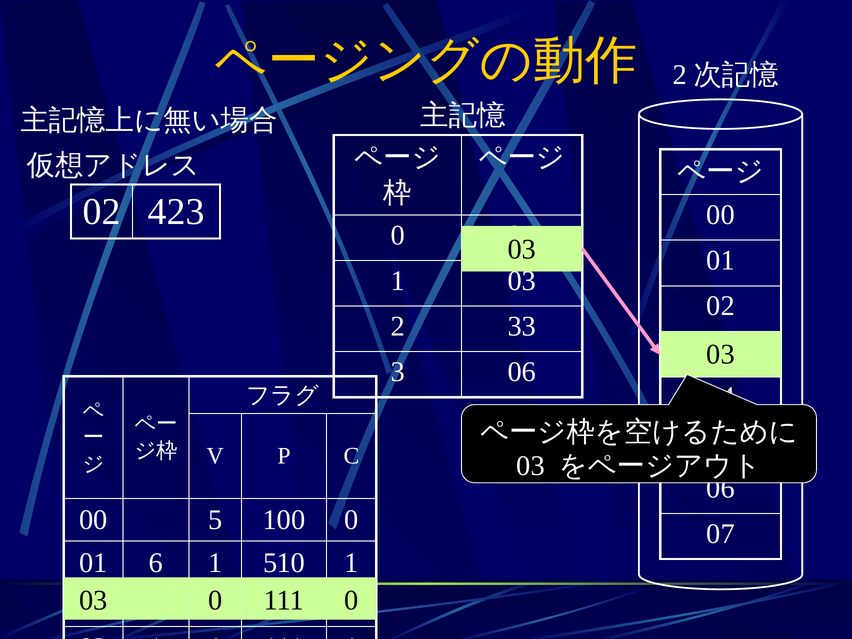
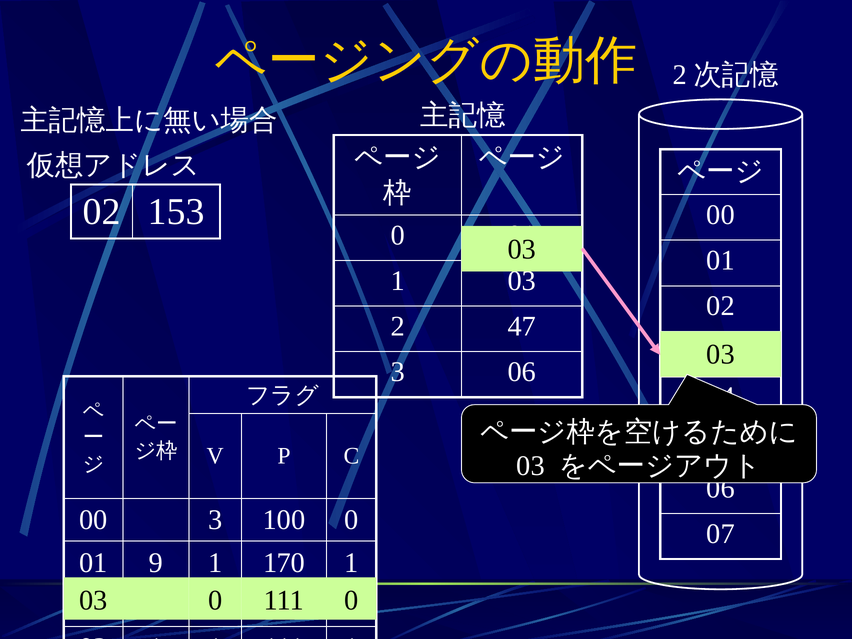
423: 423 -> 153 (176, 212)
33: 33 -> 47 (522, 326)
00 5: 5 -> 3 (215, 520)
6: 6 -> 9 (156, 563)
510: 510 -> 170 (284, 563)
